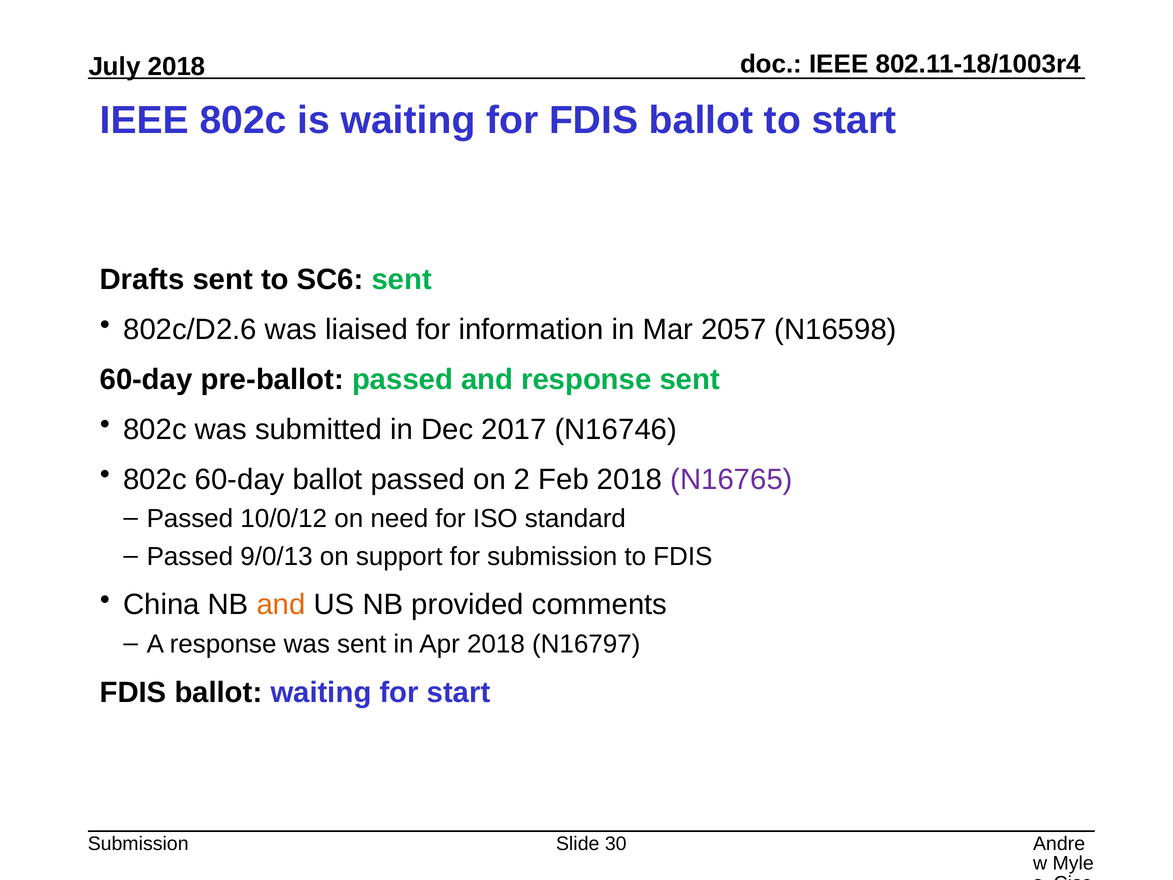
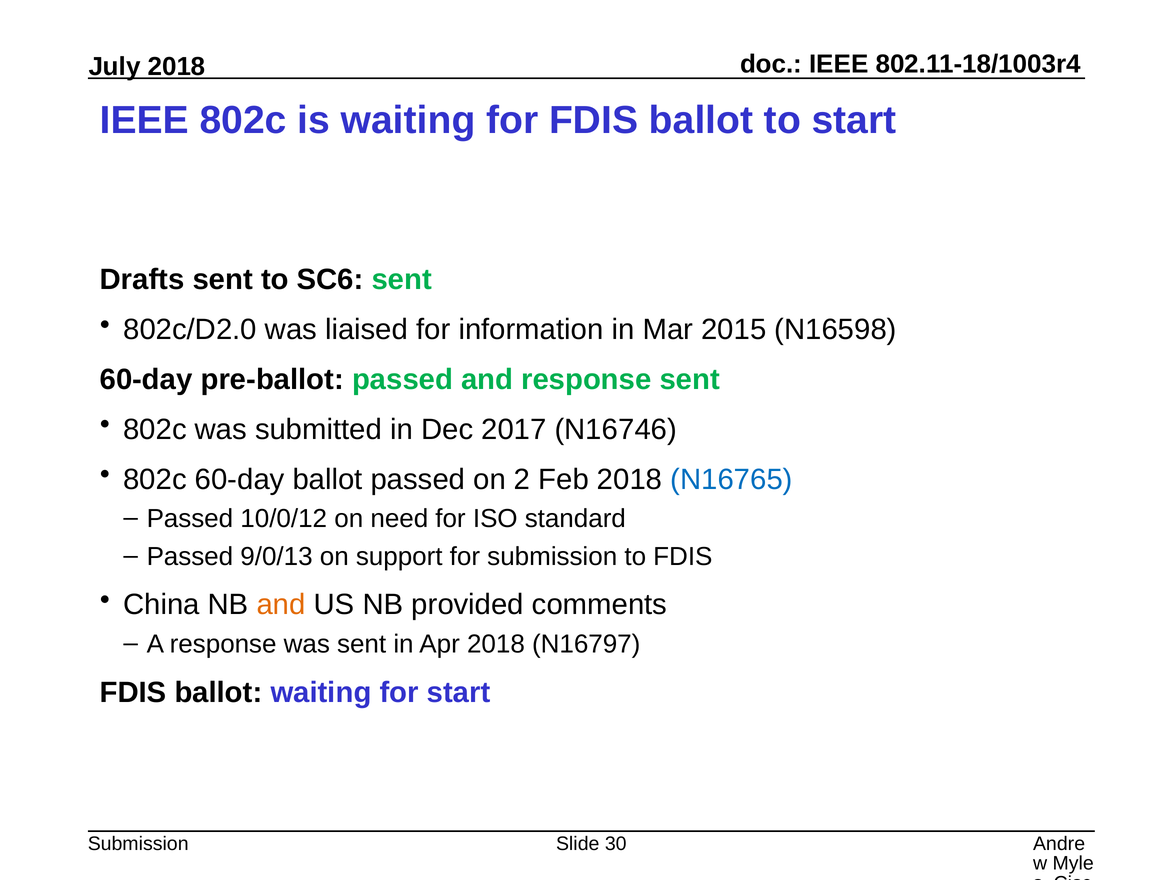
802c/D2.6: 802c/D2.6 -> 802c/D2.0 (190, 330)
2057: 2057 -> 2015 (734, 330)
N16765 colour: purple -> blue (732, 479)
